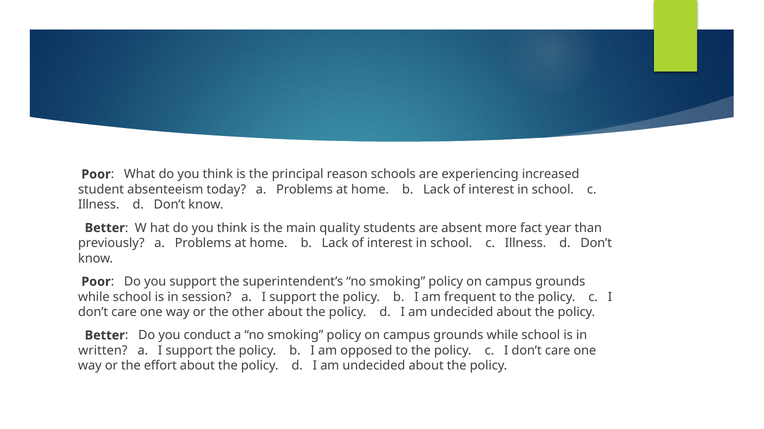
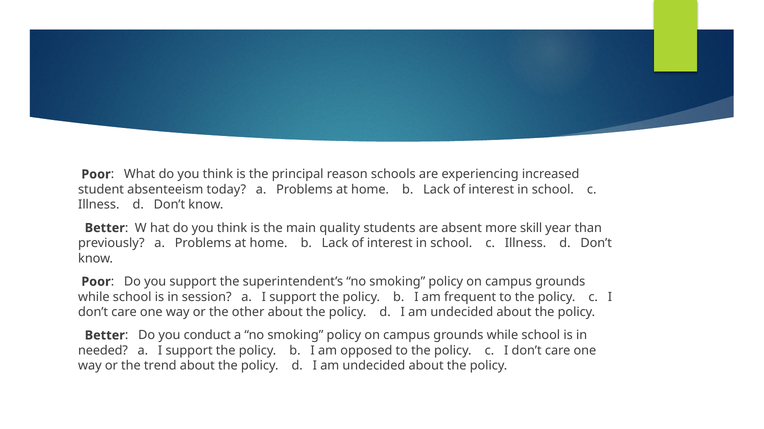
fact: fact -> skill (531, 228)
written: written -> needed (103, 351)
effort: effort -> trend (160, 366)
